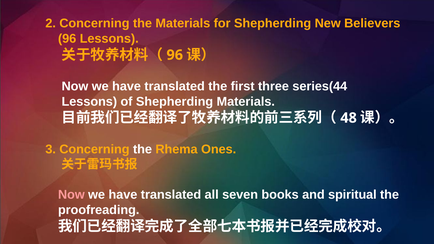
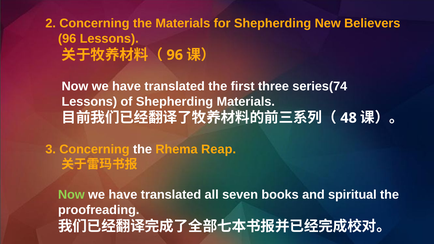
series(44: series(44 -> series(74 (320, 86)
Ones: Ones -> Reap (219, 149)
Now colour: pink -> light green (71, 195)
